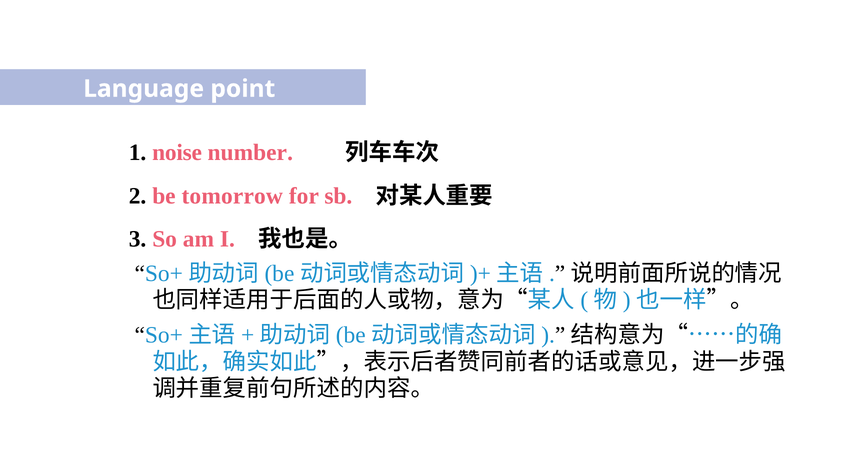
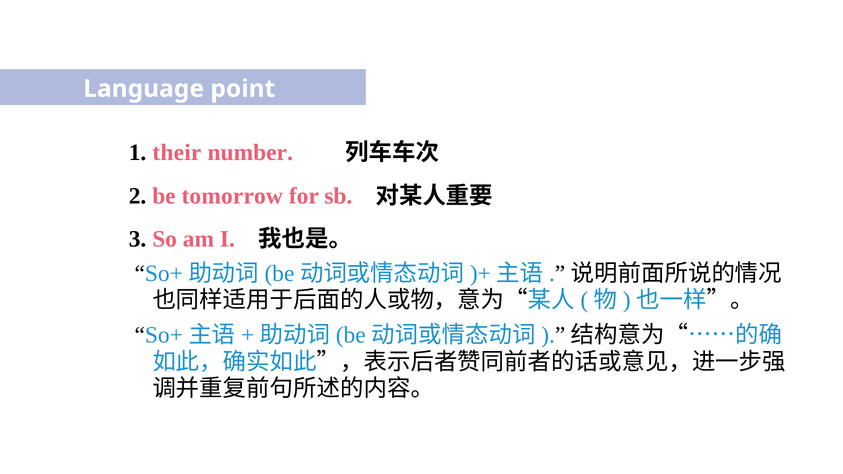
noise: noise -> their (177, 153)
